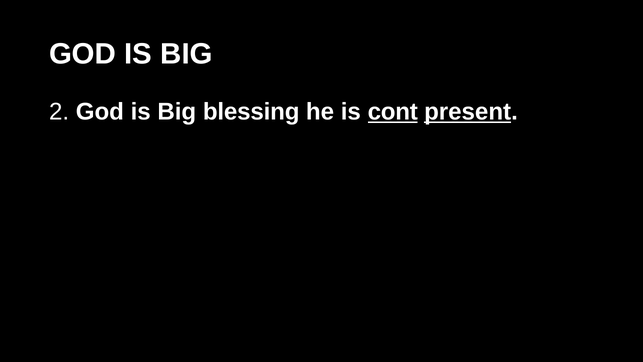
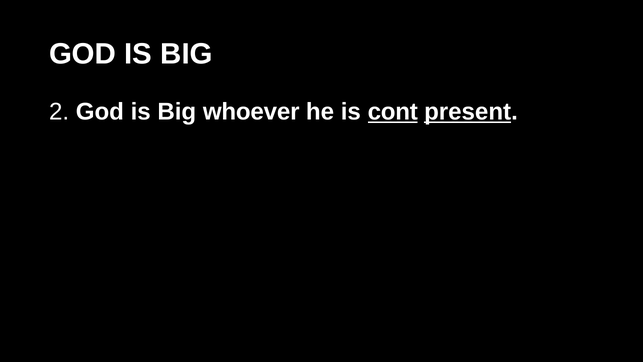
blessing: blessing -> whoever (251, 112)
